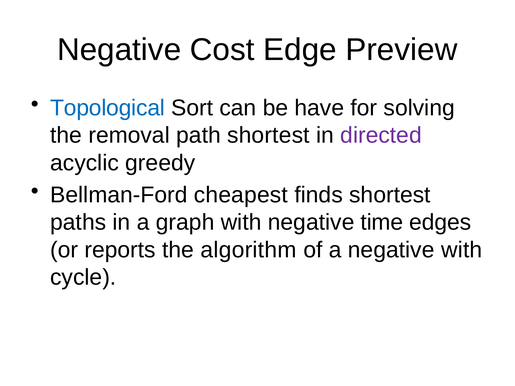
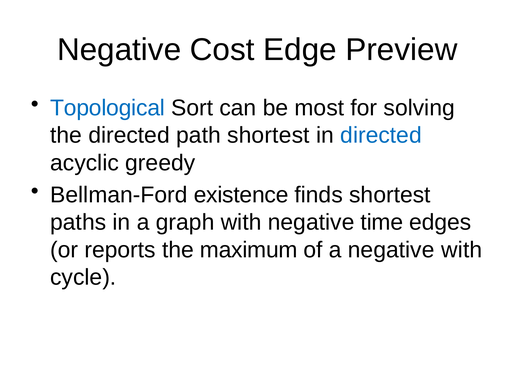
have: have -> most (319, 108)
the removal: removal -> directed (129, 136)
directed colour: purple -> blue (381, 136)
cheapest: cheapest -> existence (241, 195)
algorithm: algorithm -> maximum (249, 250)
